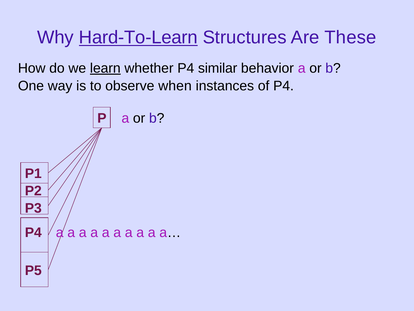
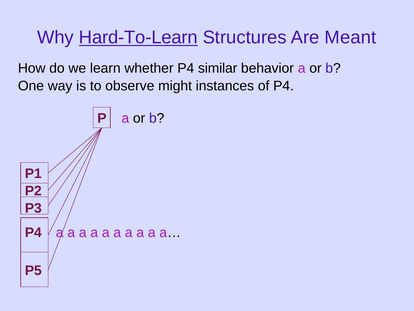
These: These -> Meant (350, 37)
learn underline: present -> none (105, 68)
when: when -> might (175, 86)
